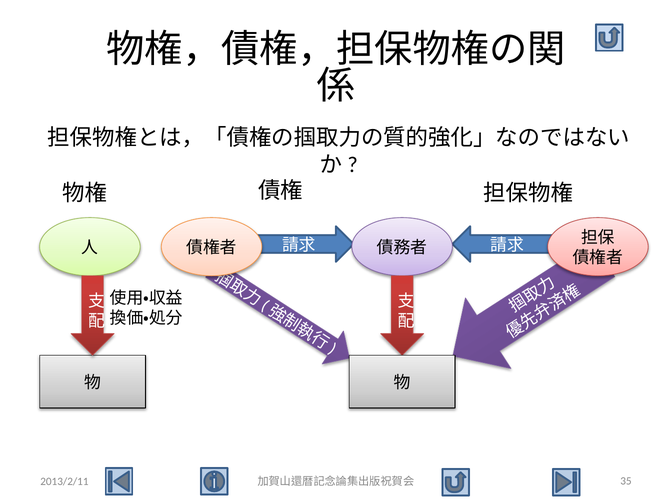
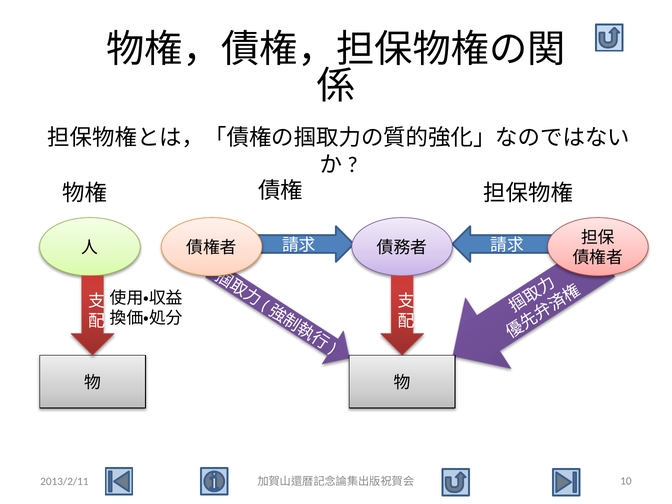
35: 35 -> 10 (626, 481)
